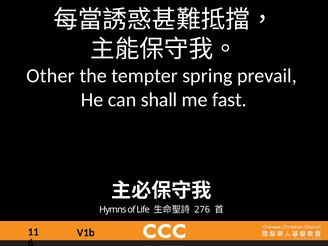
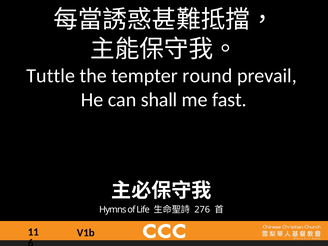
Other: Other -> Tuttle (51, 76)
spring: spring -> round (207, 76)
